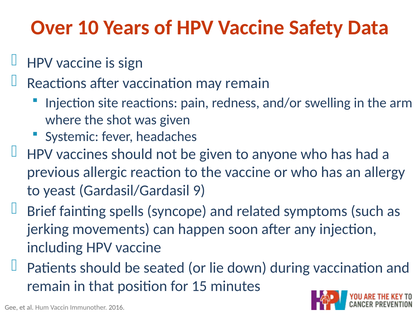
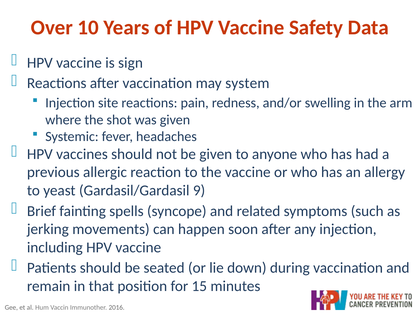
may remain: remain -> system (247, 83)
